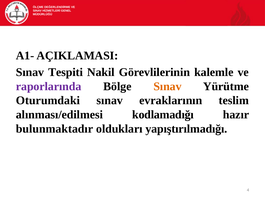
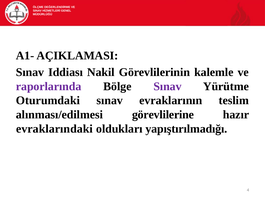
Tespiti: Tespiti -> Iddiası (66, 72)
Sınav colour: orange -> purple (167, 86)
kodlamadığı: kodlamadığı -> görevlilerine (163, 114)
bulunmaktadır: bulunmaktadır -> evraklarındaki (54, 129)
